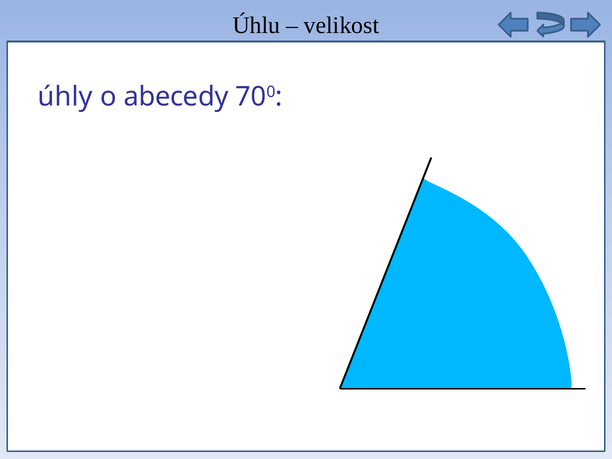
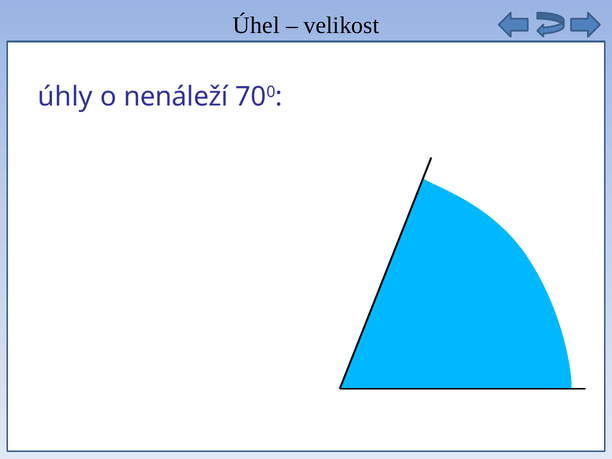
Úhlu: Úhlu -> Úhel (256, 25)
abecedy: abecedy -> nenáleží (176, 97)
